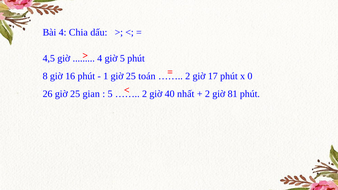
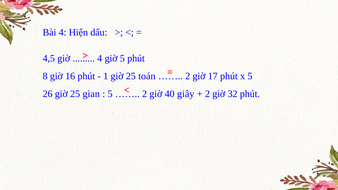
Chia: Chia -> Hiện (78, 32)
x 0: 0 -> 5 (250, 76)
nhất: nhất -> giây (186, 94)
81: 81 -> 32 (233, 94)
